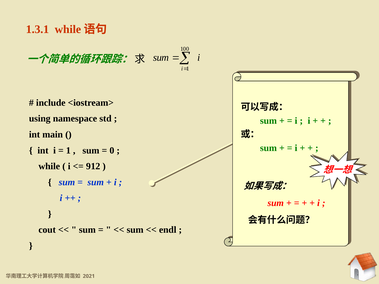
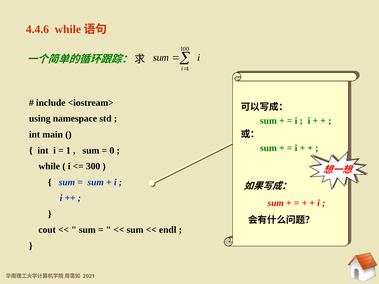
1.3.1: 1.3.1 -> 4.4.6 (37, 29)
912: 912 -> 300 (93, 166)
